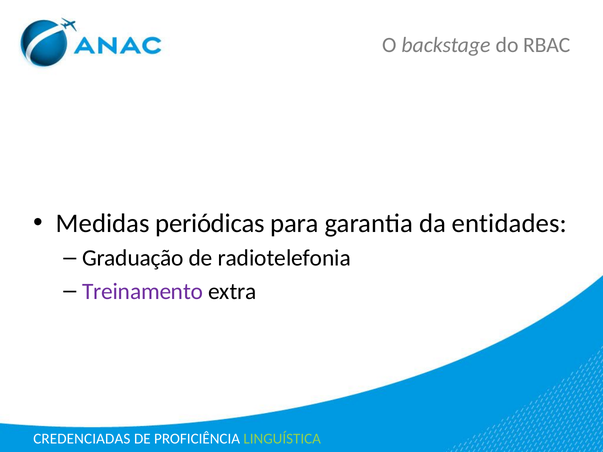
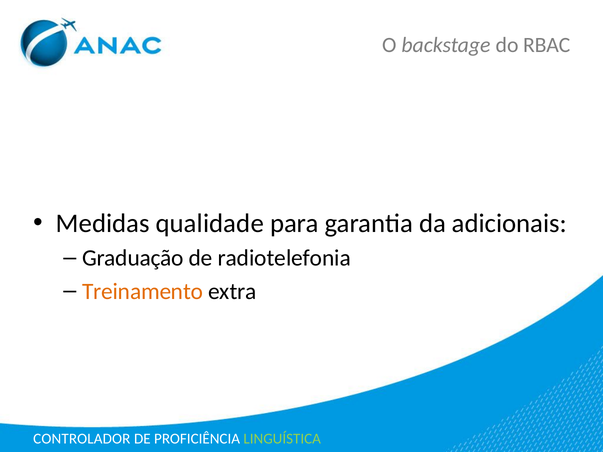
periódicas: periódicas -> qualidade (210, 223)
entidades: entidades -> adicionais (509, 223)
Treinamento colour: purple -> orange (143, 292)
CREDENCIADAS: CREDENCIADAS -> CONTROLADOR (82, 439)
